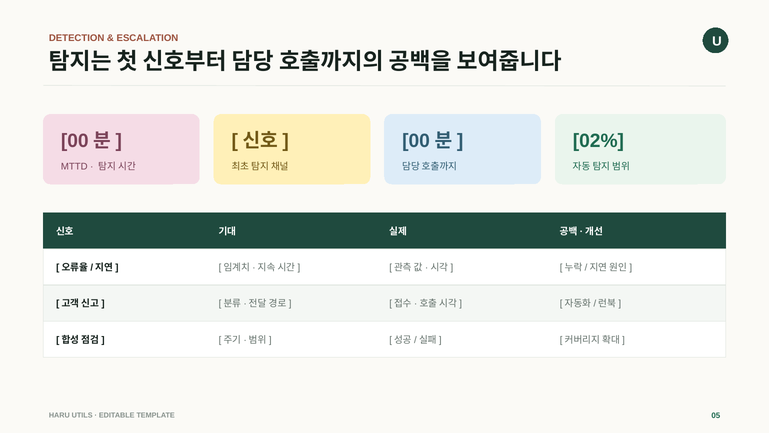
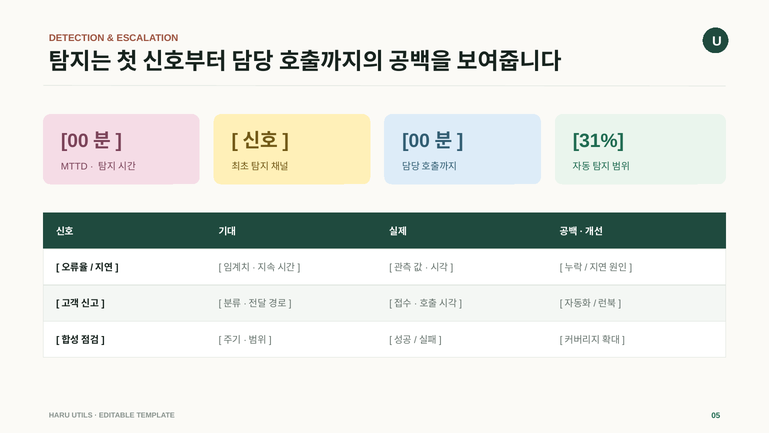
02%: 02% -> 31% (598, 141)
